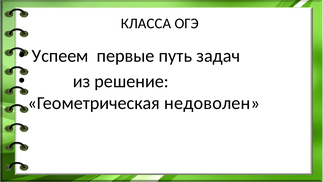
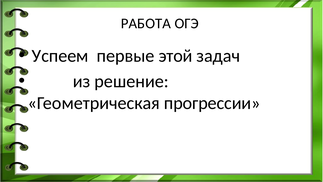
КЛАССА: КЛАССА -> РАБОТА (146, 23)
путь: путь -> этой (176, 56)
недоволен: недоволен -> прогрессии (212, 103)
